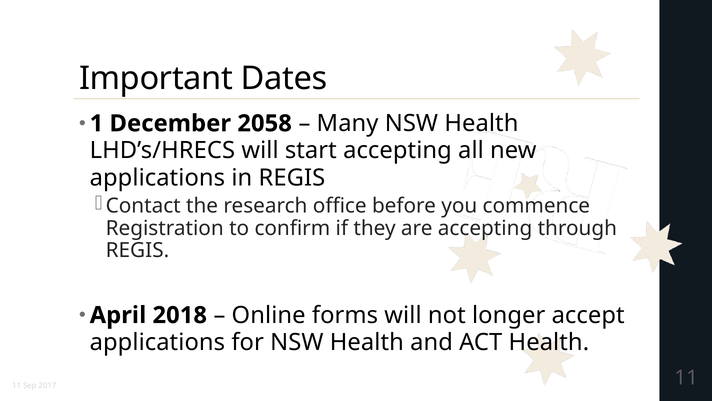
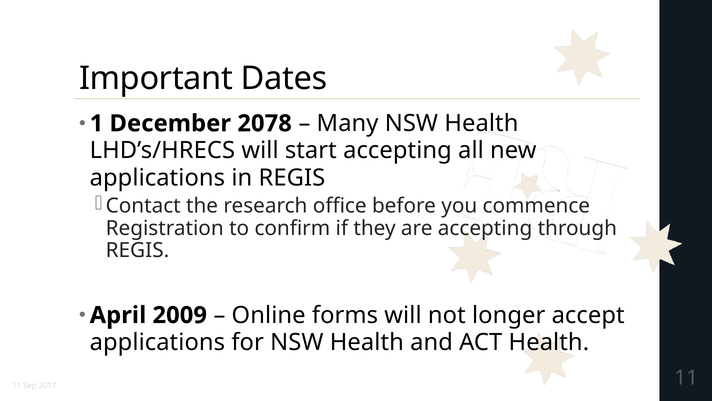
2058: 2058 -> 2078 (265, 123)
2018: 2018 -> 2009 (180, 315)
